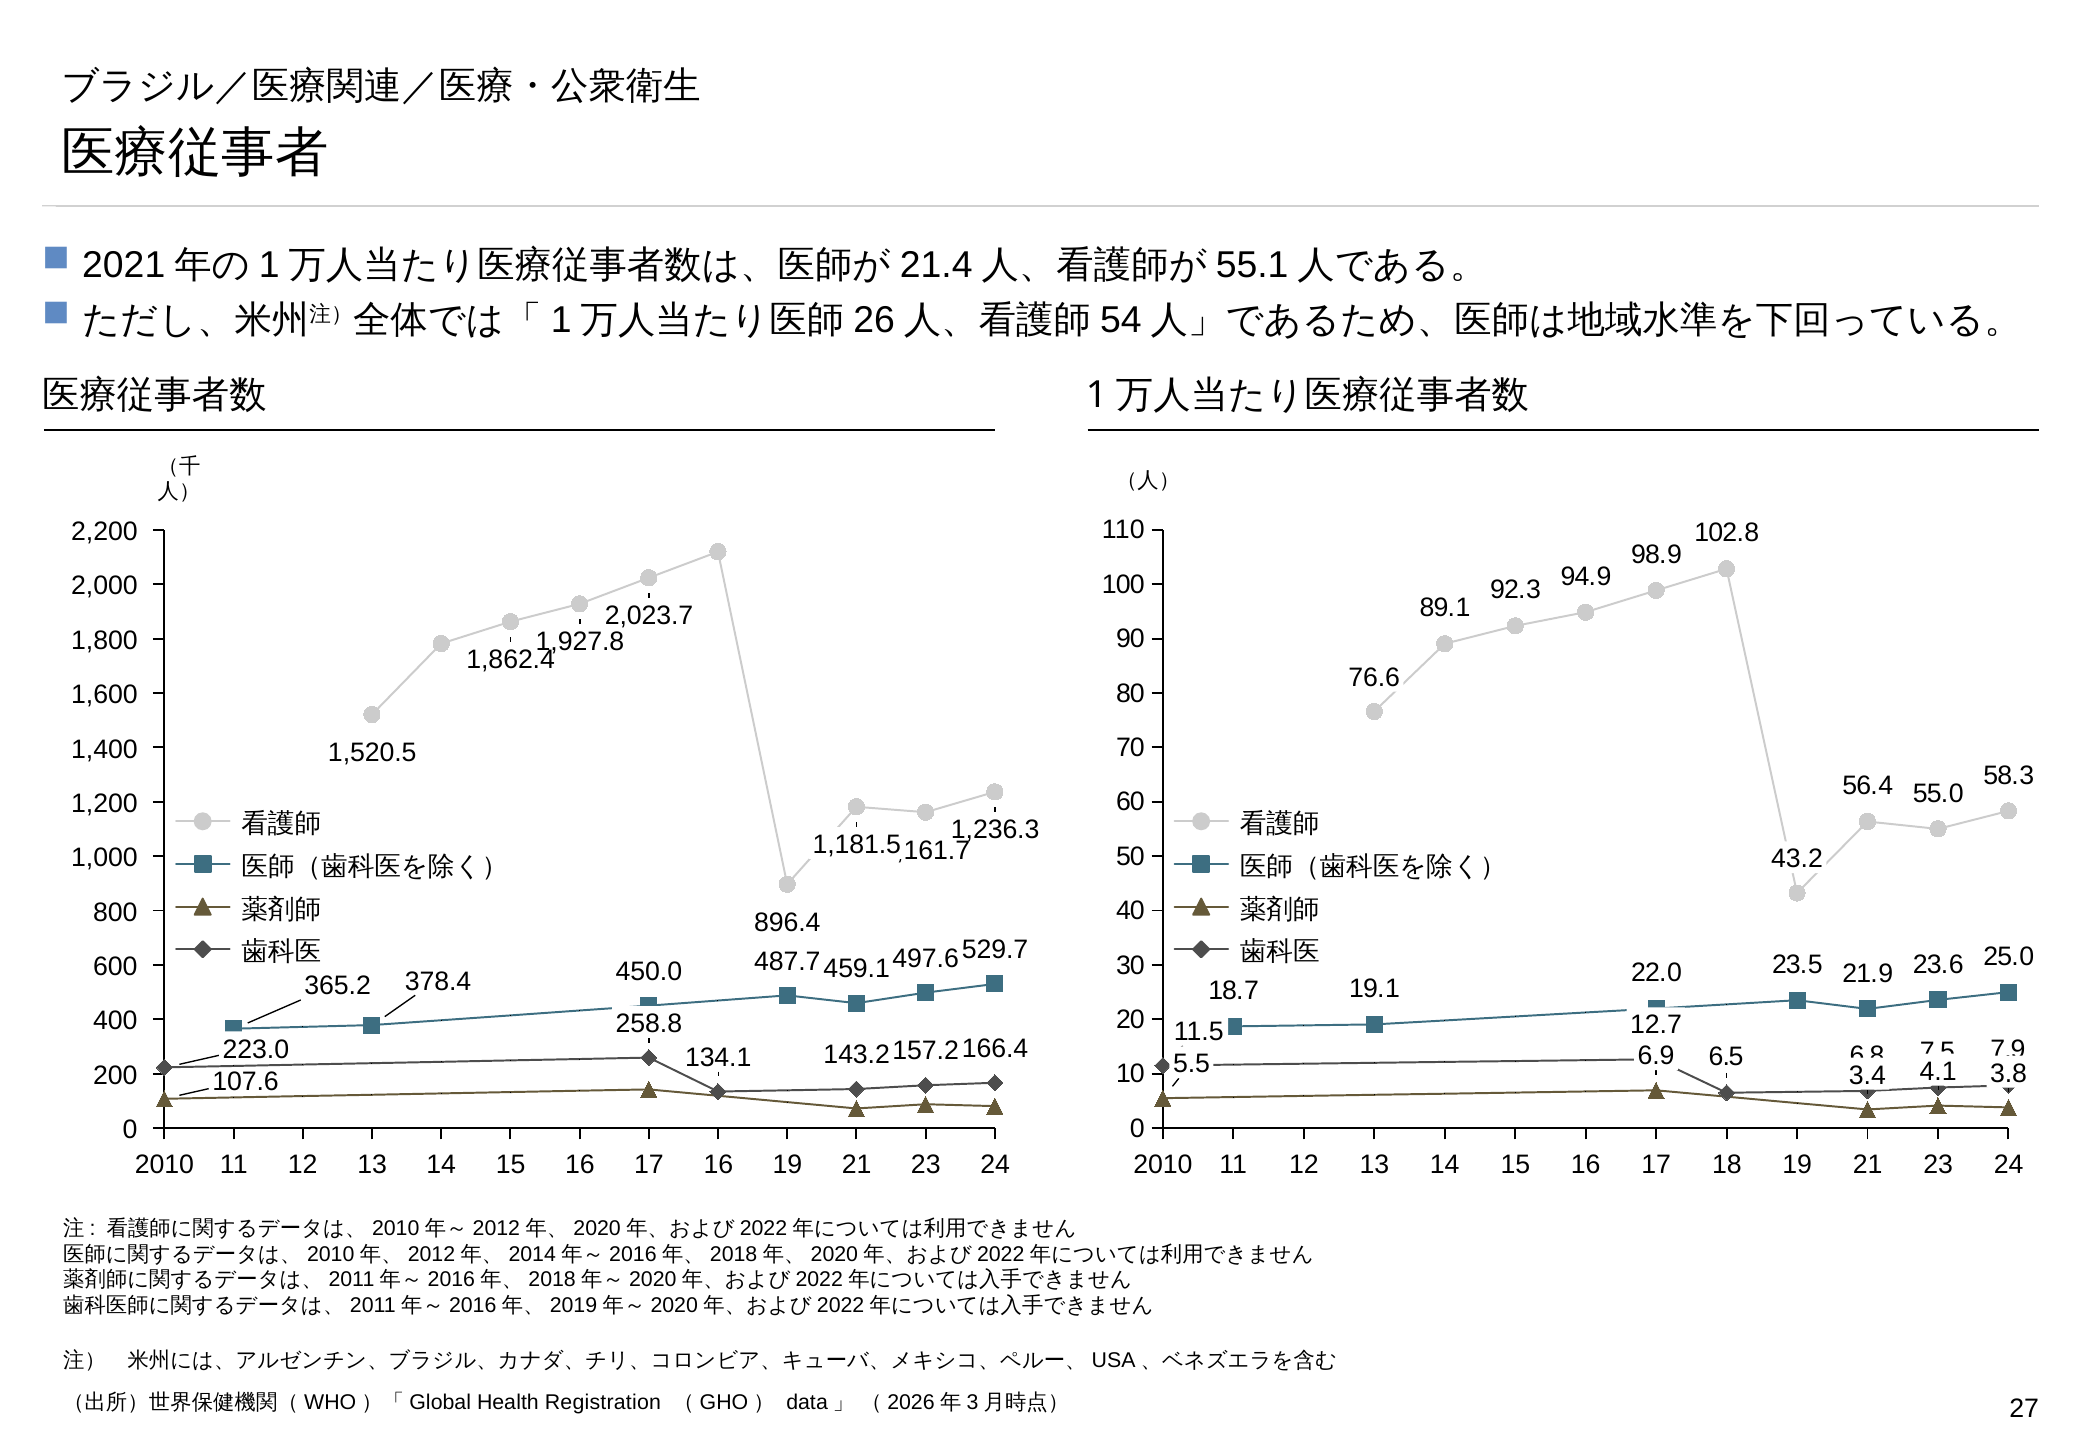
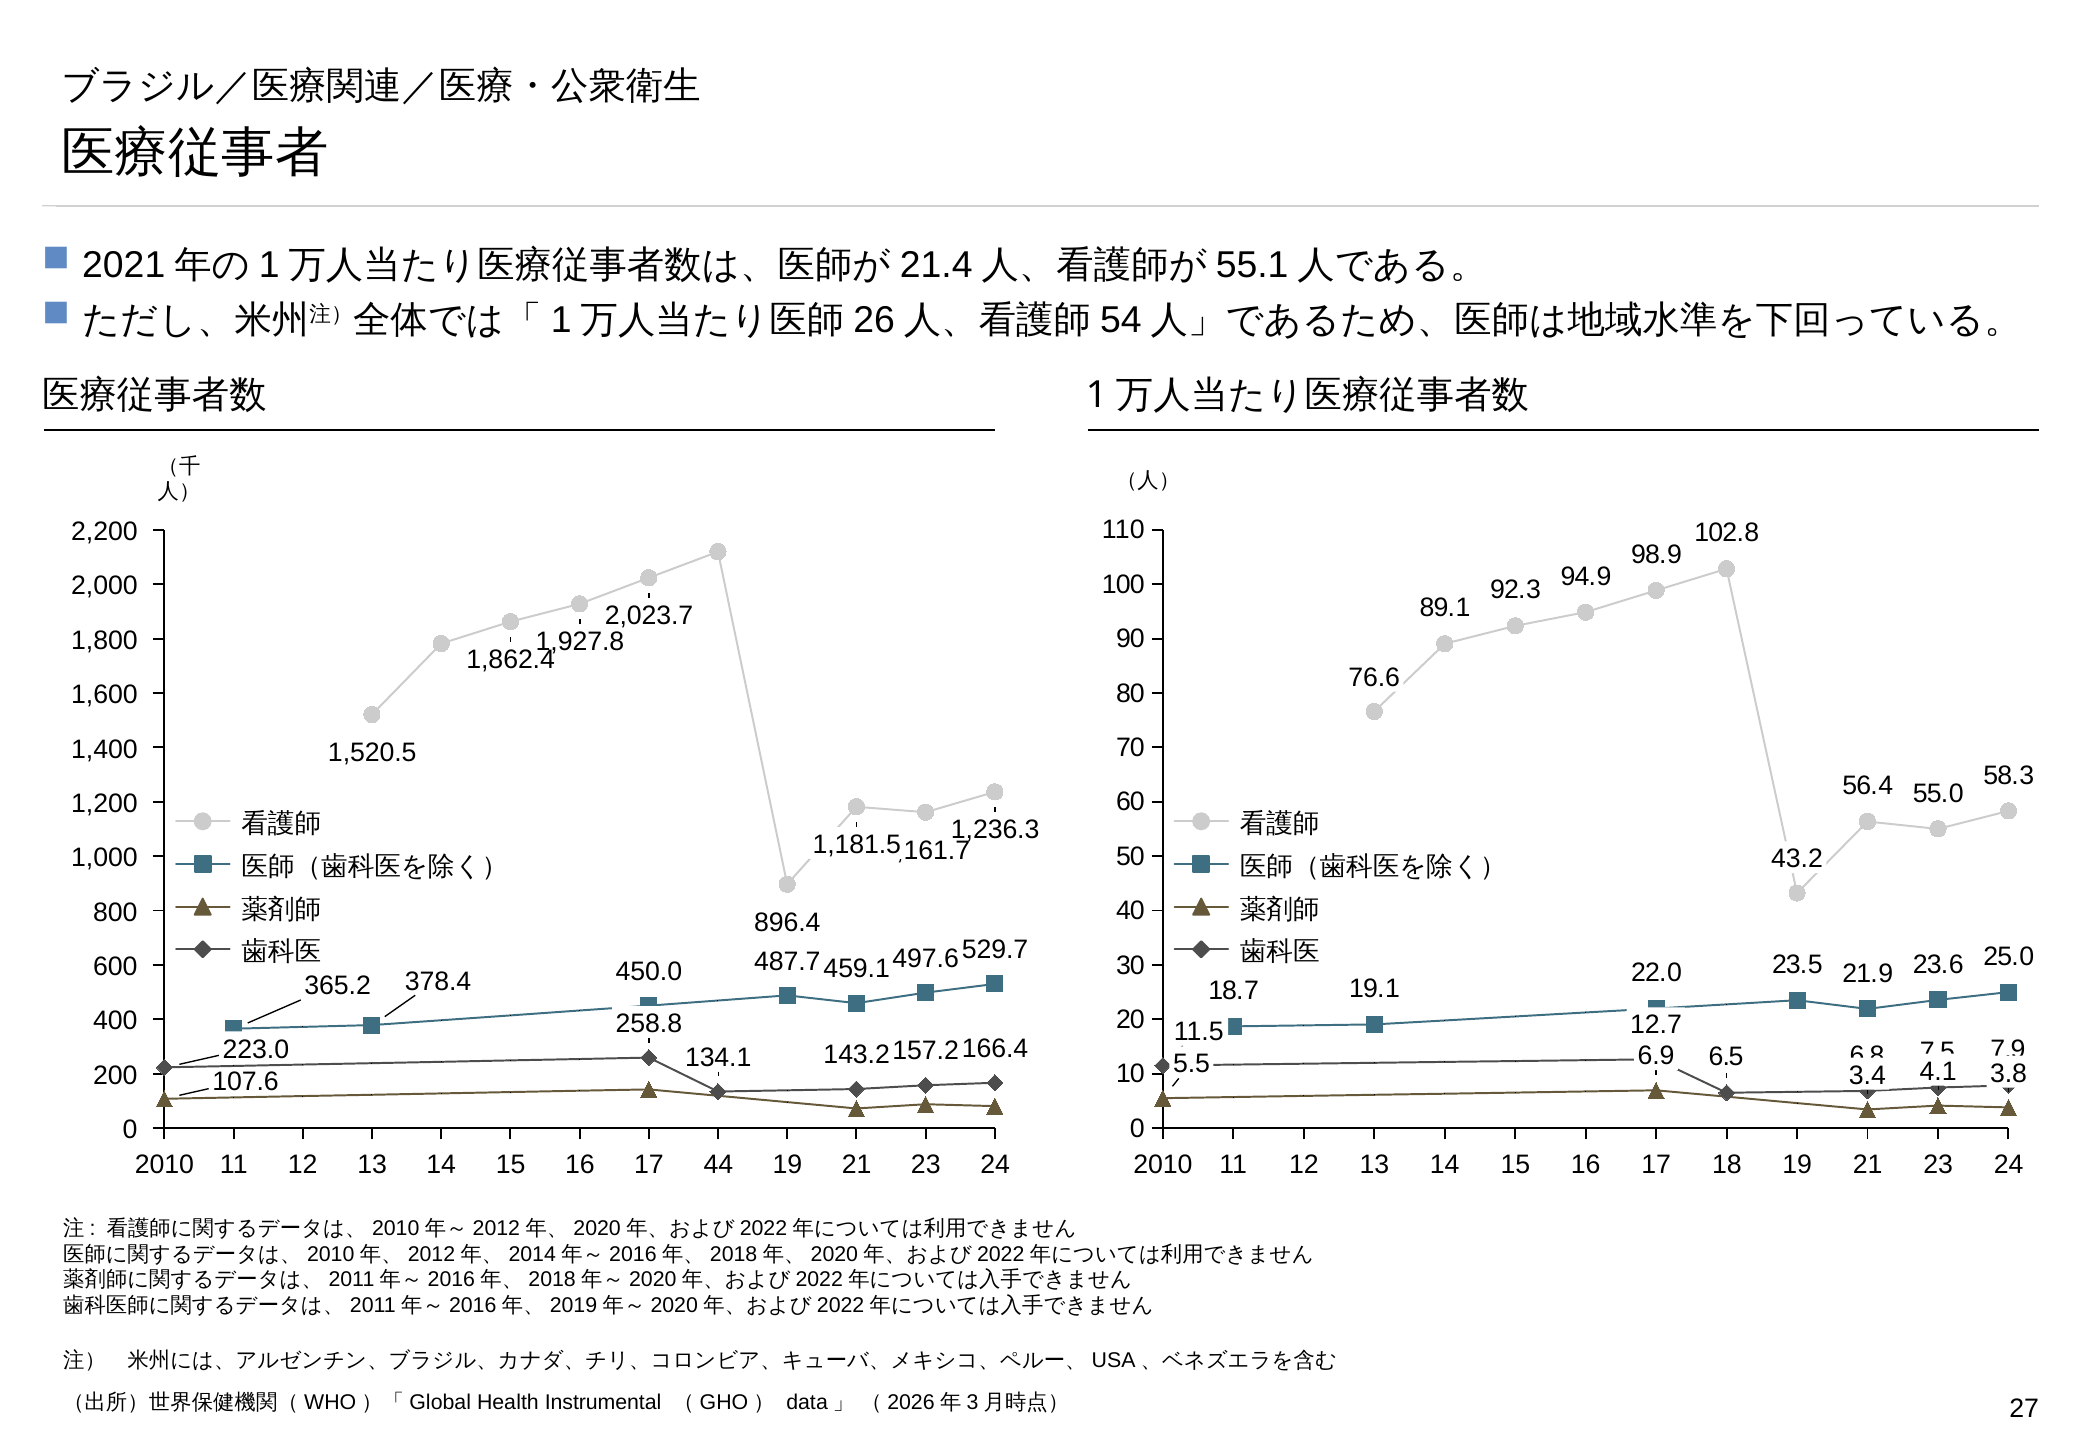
2010 16: 16 -> 44 (718, 1165)
Registration: Registration -> Instrumental (603, 1403)
